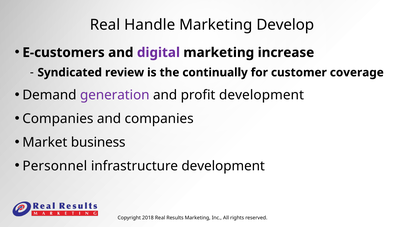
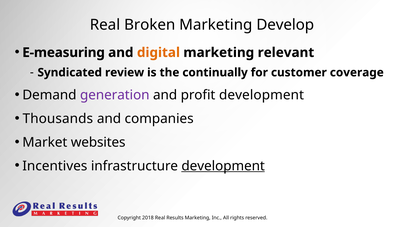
Handle: Handle -> Broken (150, 25)
E-customers: E-customers -> E-measuring (64, 53)
digital colour: purple -> orange (158, 53)
increase: increase -> relevant (286, 53)
Companies: Companies -> Thousands (58, 119)
business: business -> websites (98, 142)
Personnel: Personnel -> Incentives (55, 166)
development underline: none -> present (223, 166)
